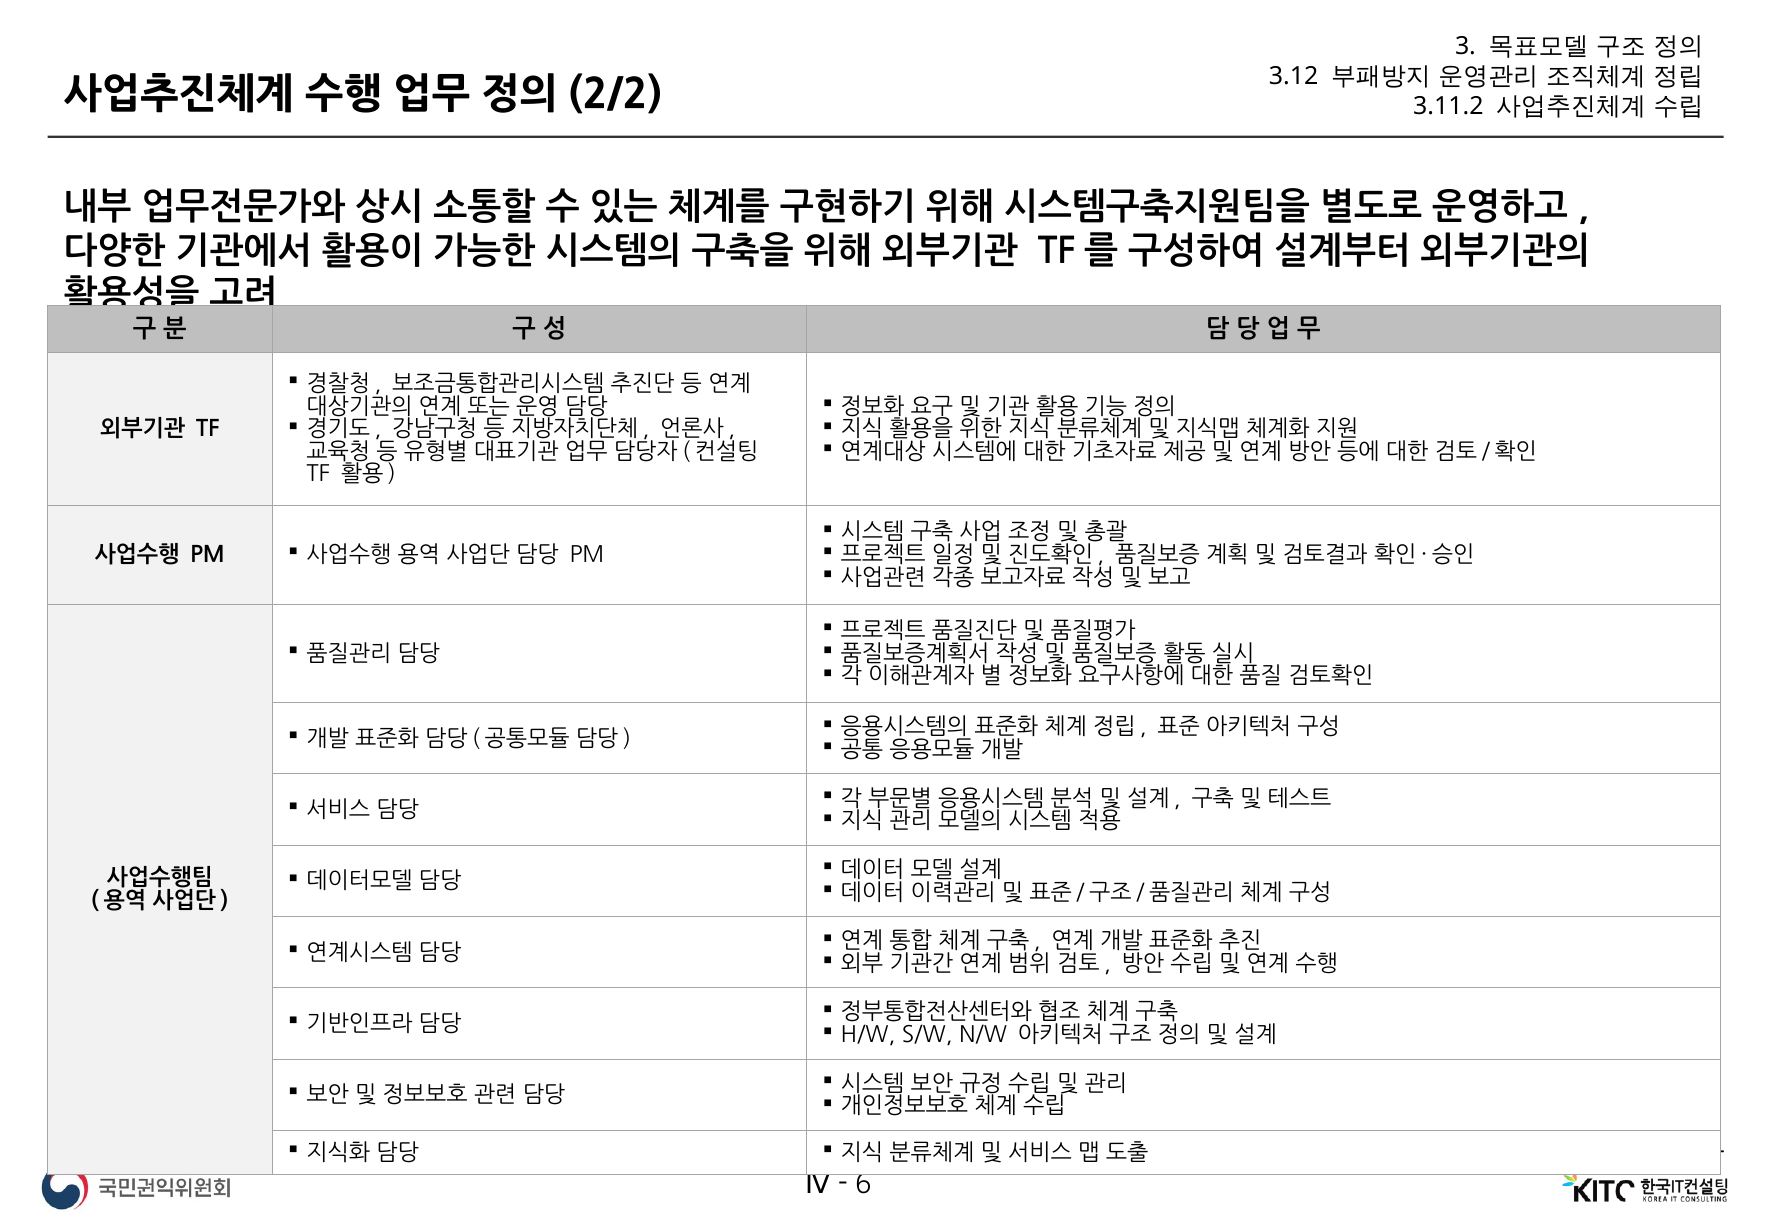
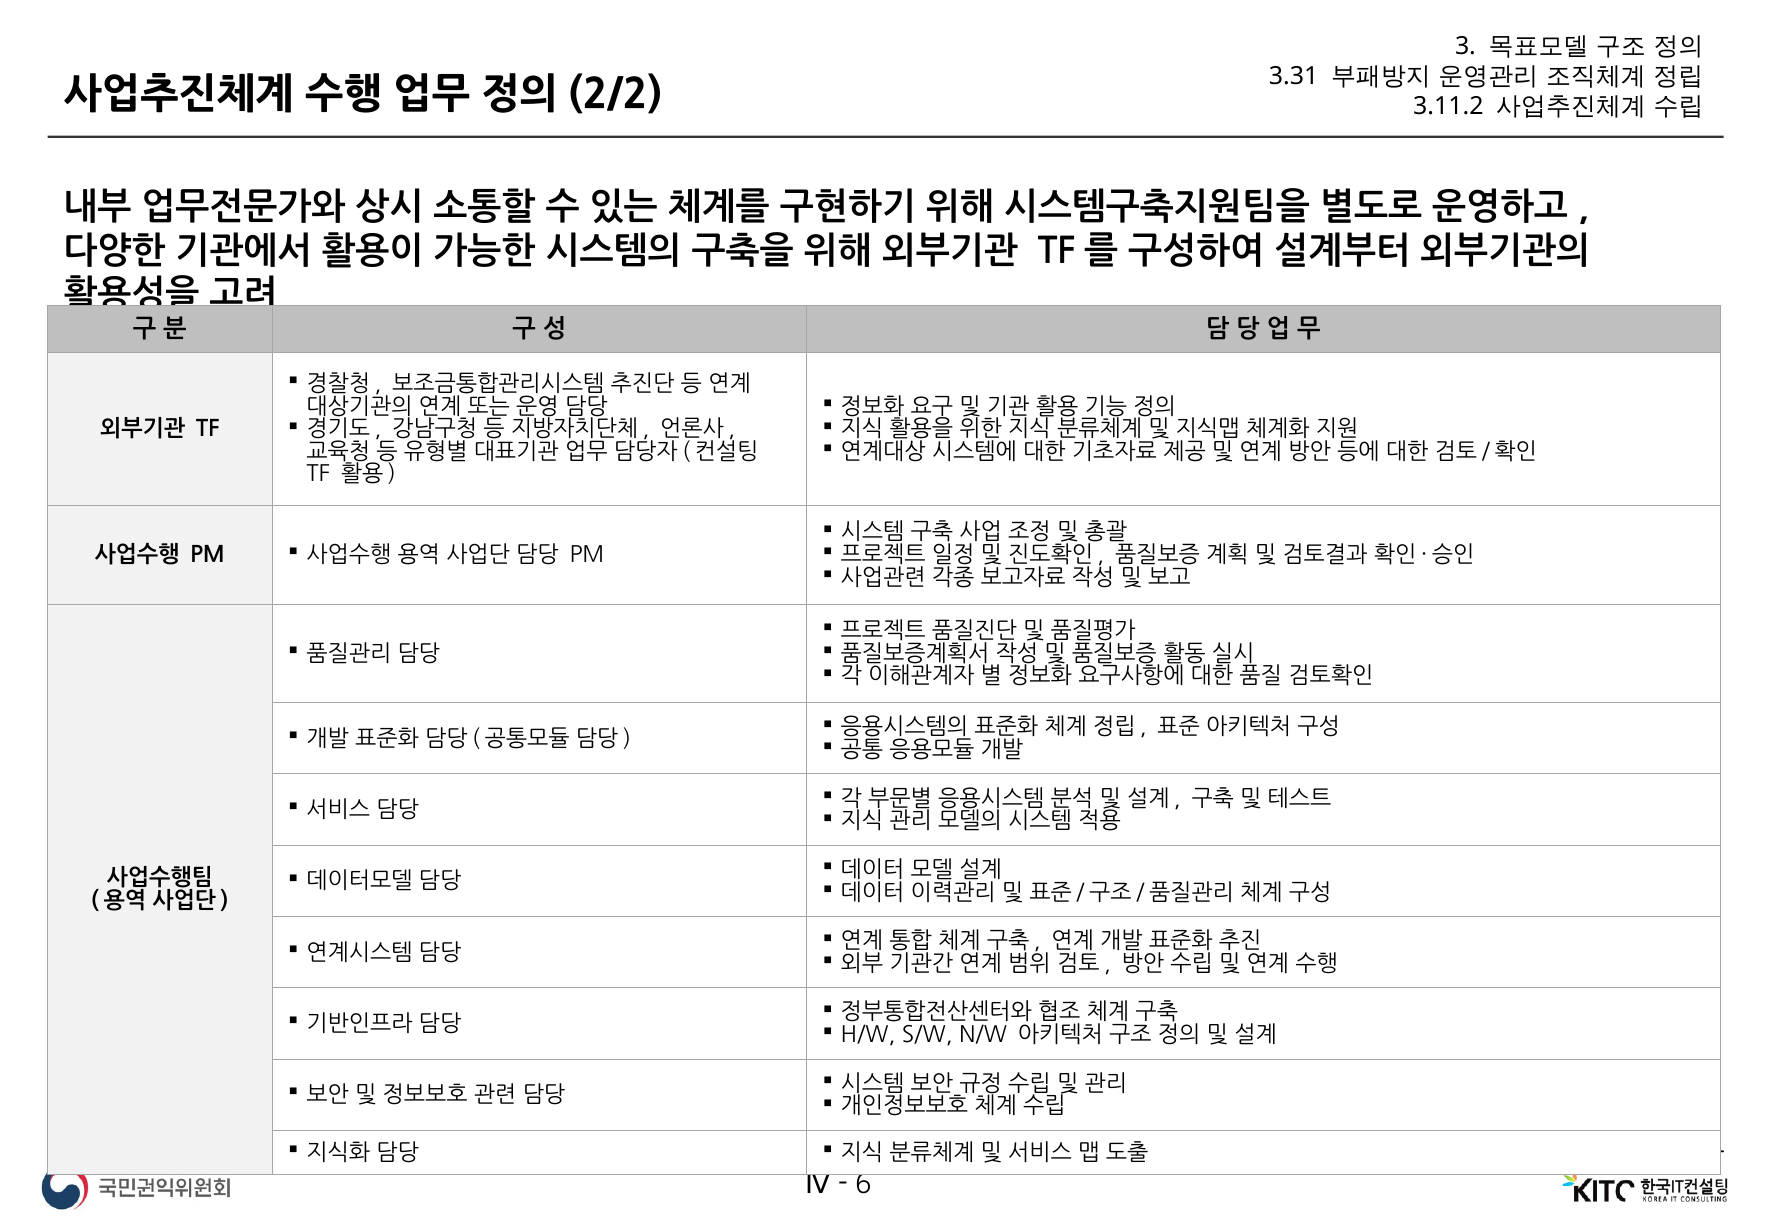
3.12: 3.12 -> 3.31 (1294, 76)
